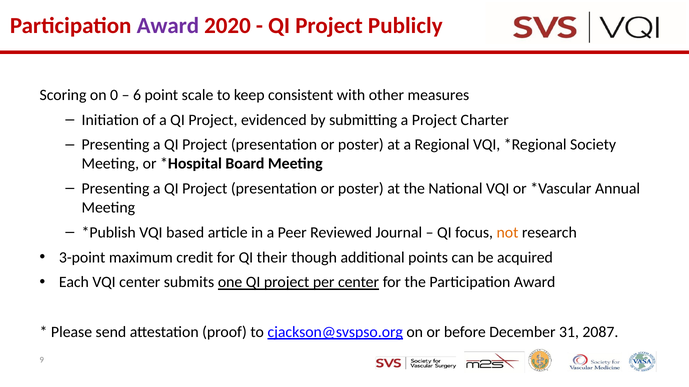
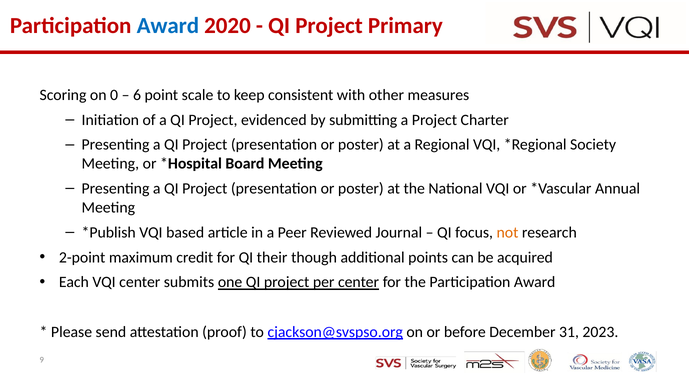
Award colour: purple -> blue (168, 26)
Publicly: Publicly -> Primary (405, 26)
3-point: 3-point -> 2-point (82, 258)
2087: 2087 -> 2023 (600, 333)
